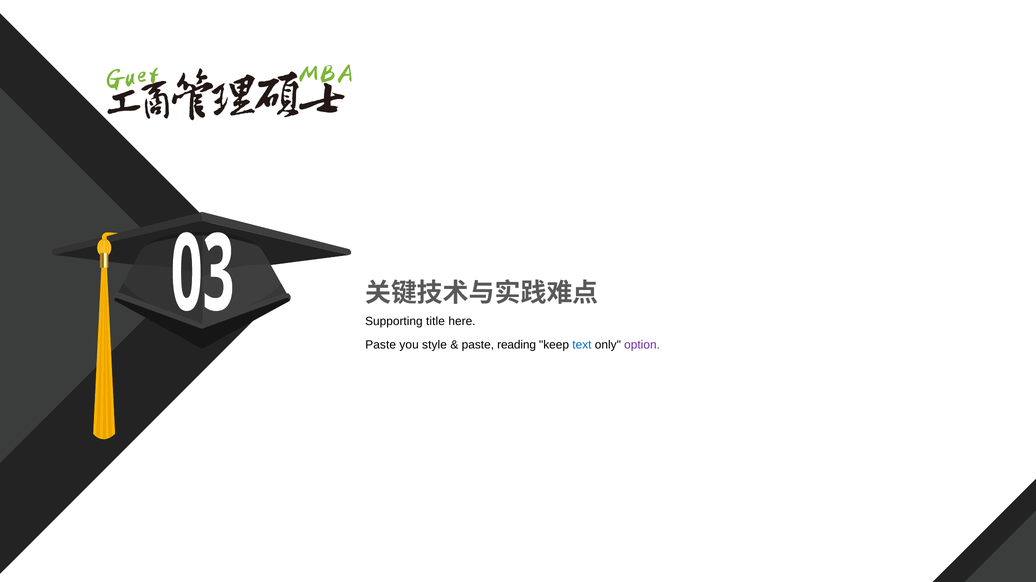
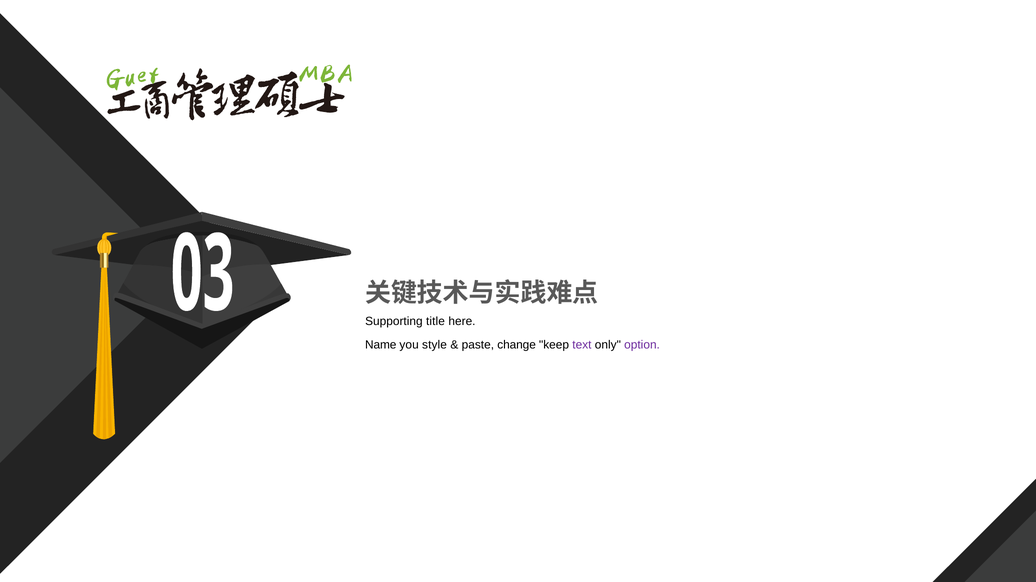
Paste: Paste -> Name (381, 345)
reading: reading -> change (517, 345)
text colour: blue -> purple (582, 345)
